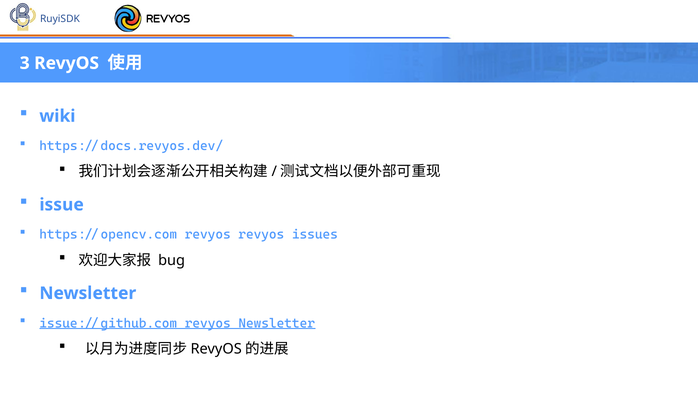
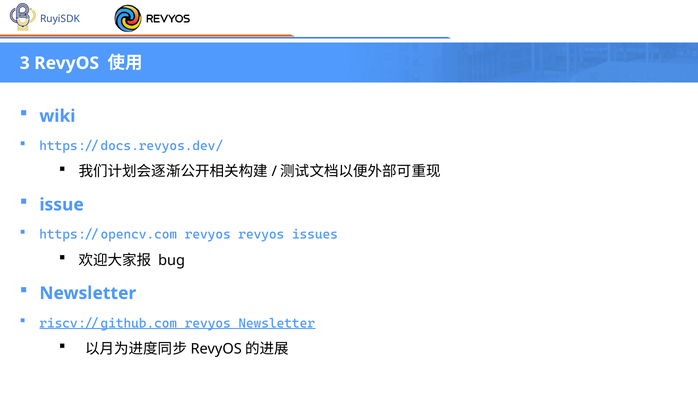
issue://github.com/revyos/Newsletter: issue://github.com/revyos/Newsletter -> riscv://github.com/revyos/Newsletter (177, 323)
